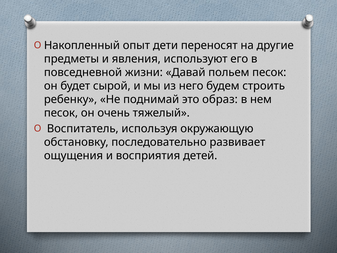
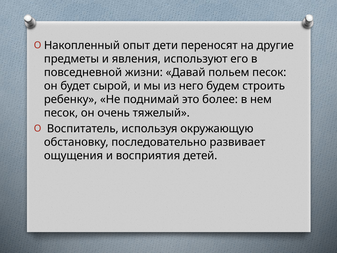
образ: образ -> более (220, 99)
